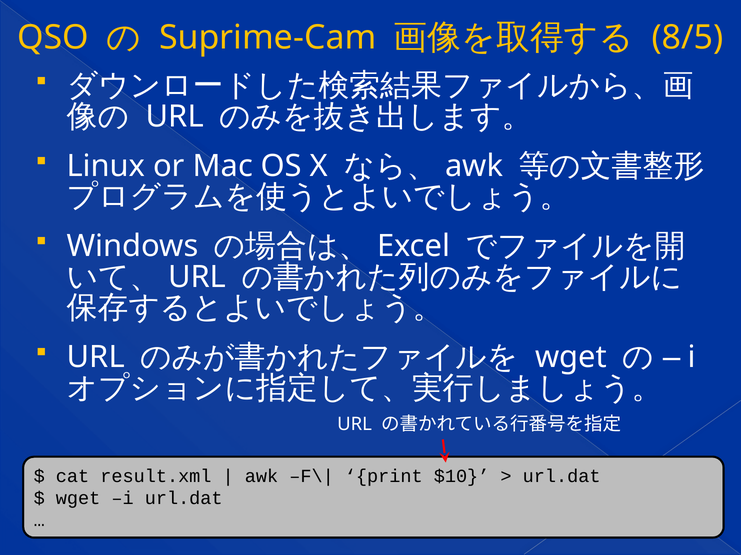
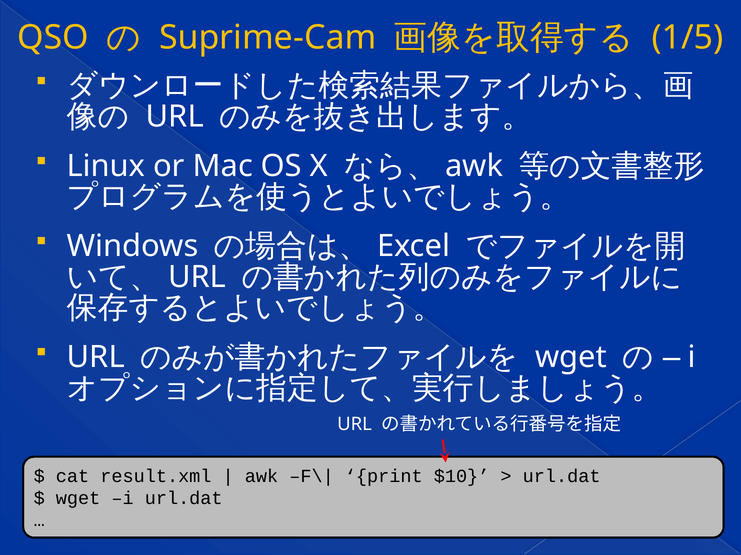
8/5: 8/5 -> 1/5 (688, 38)
